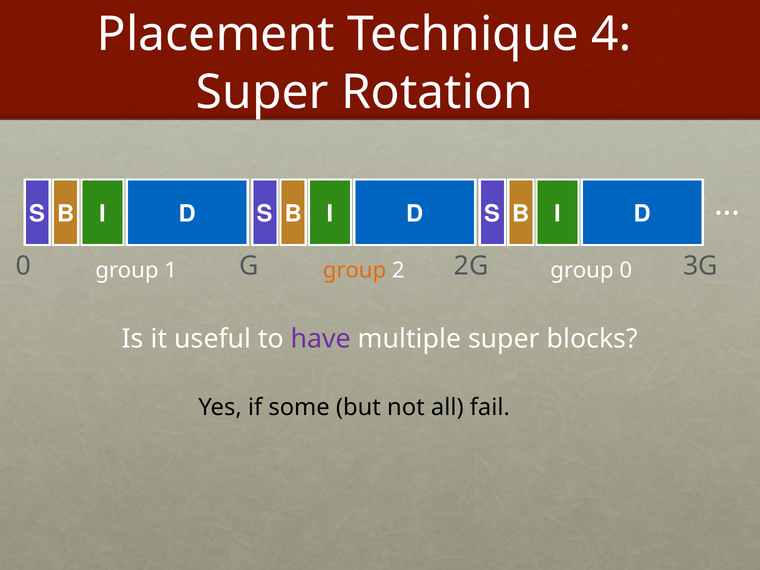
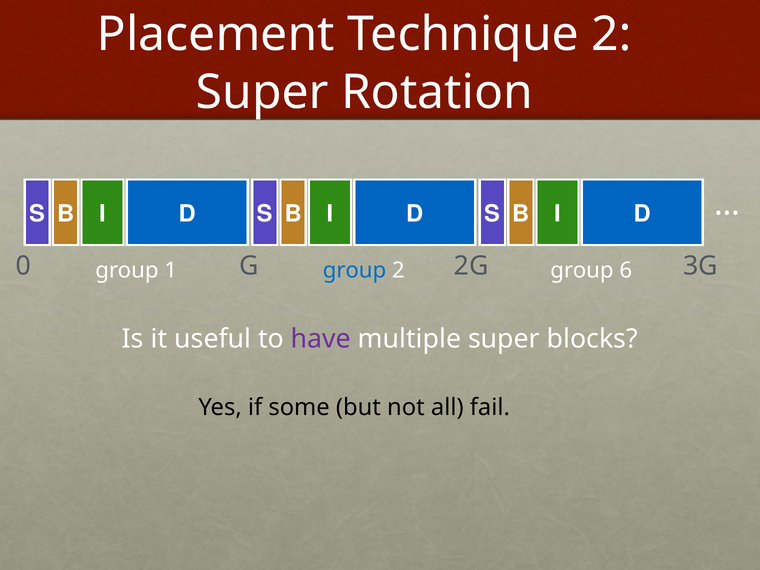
Technique 4: 4 -> 2 (611, 34)
group colour: orange -> blue (355, 271)
group 0: 0 -> 6 (626, 271)
